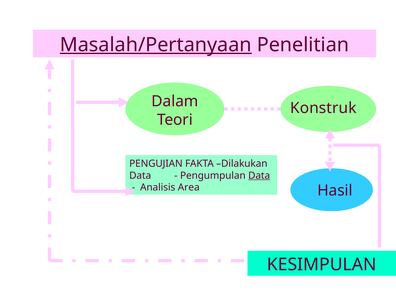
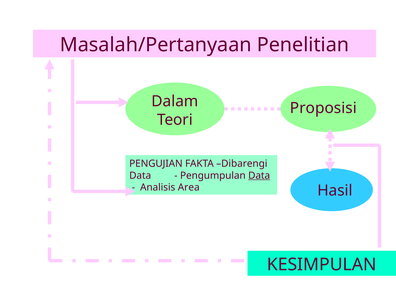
Masalah/Pertanyaan underline: present -> none (156, 45)
Konstruk: Konstruk -> Proposisi (323, 108)
Dilakukan: Dilakukan -> Dibarengi (242, 164)
